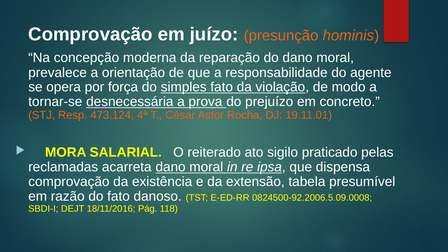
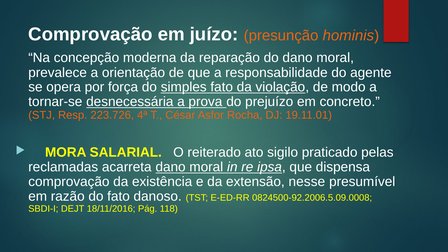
473.124: 473.124 -> 223.726 (112, 115)
tabela: tabela -> nesse (307, 182)
